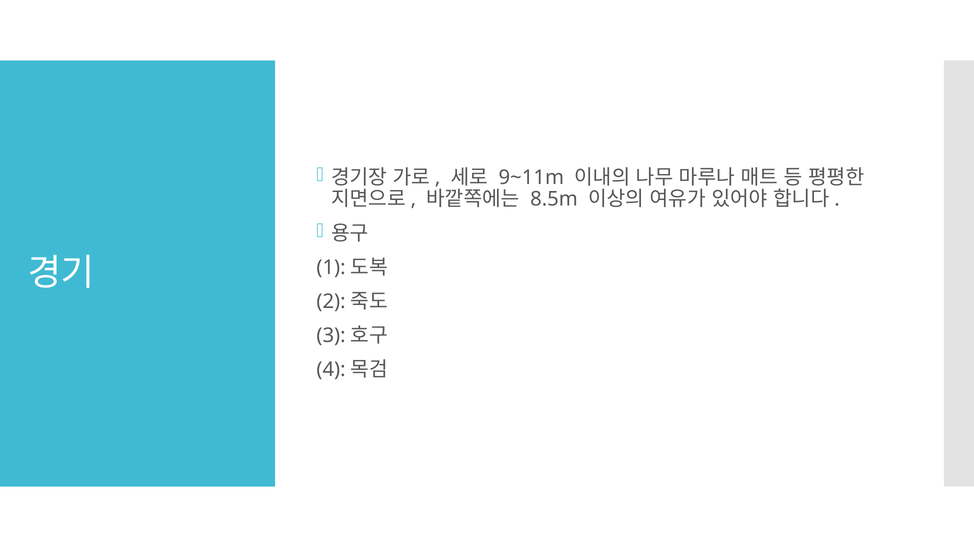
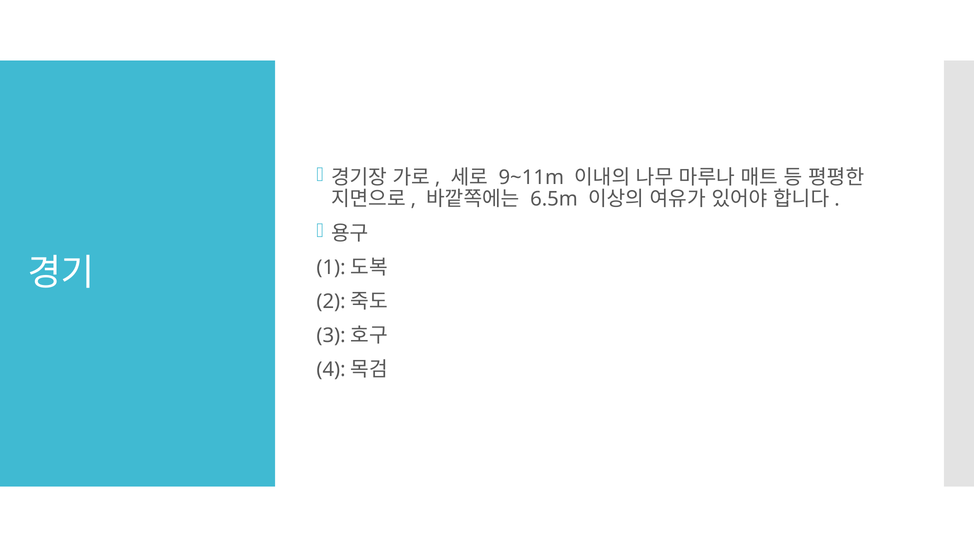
8.5m: 8.5m -> 6.5m (554, 199)
